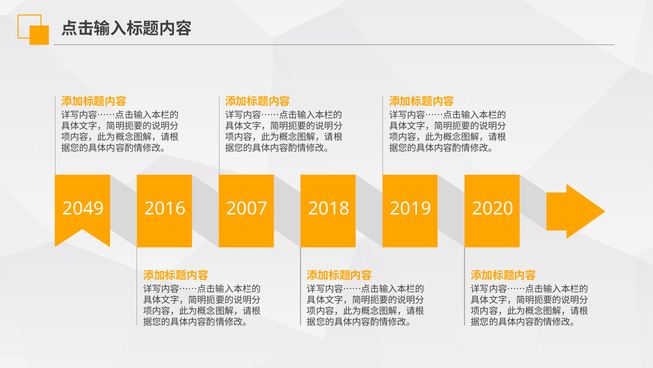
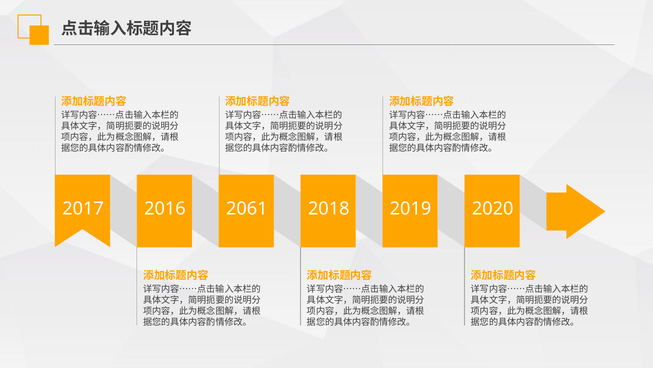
2049: 2049 -> 2017 (83, 208)
2007: 2007 -> 2061 (247, 208)
